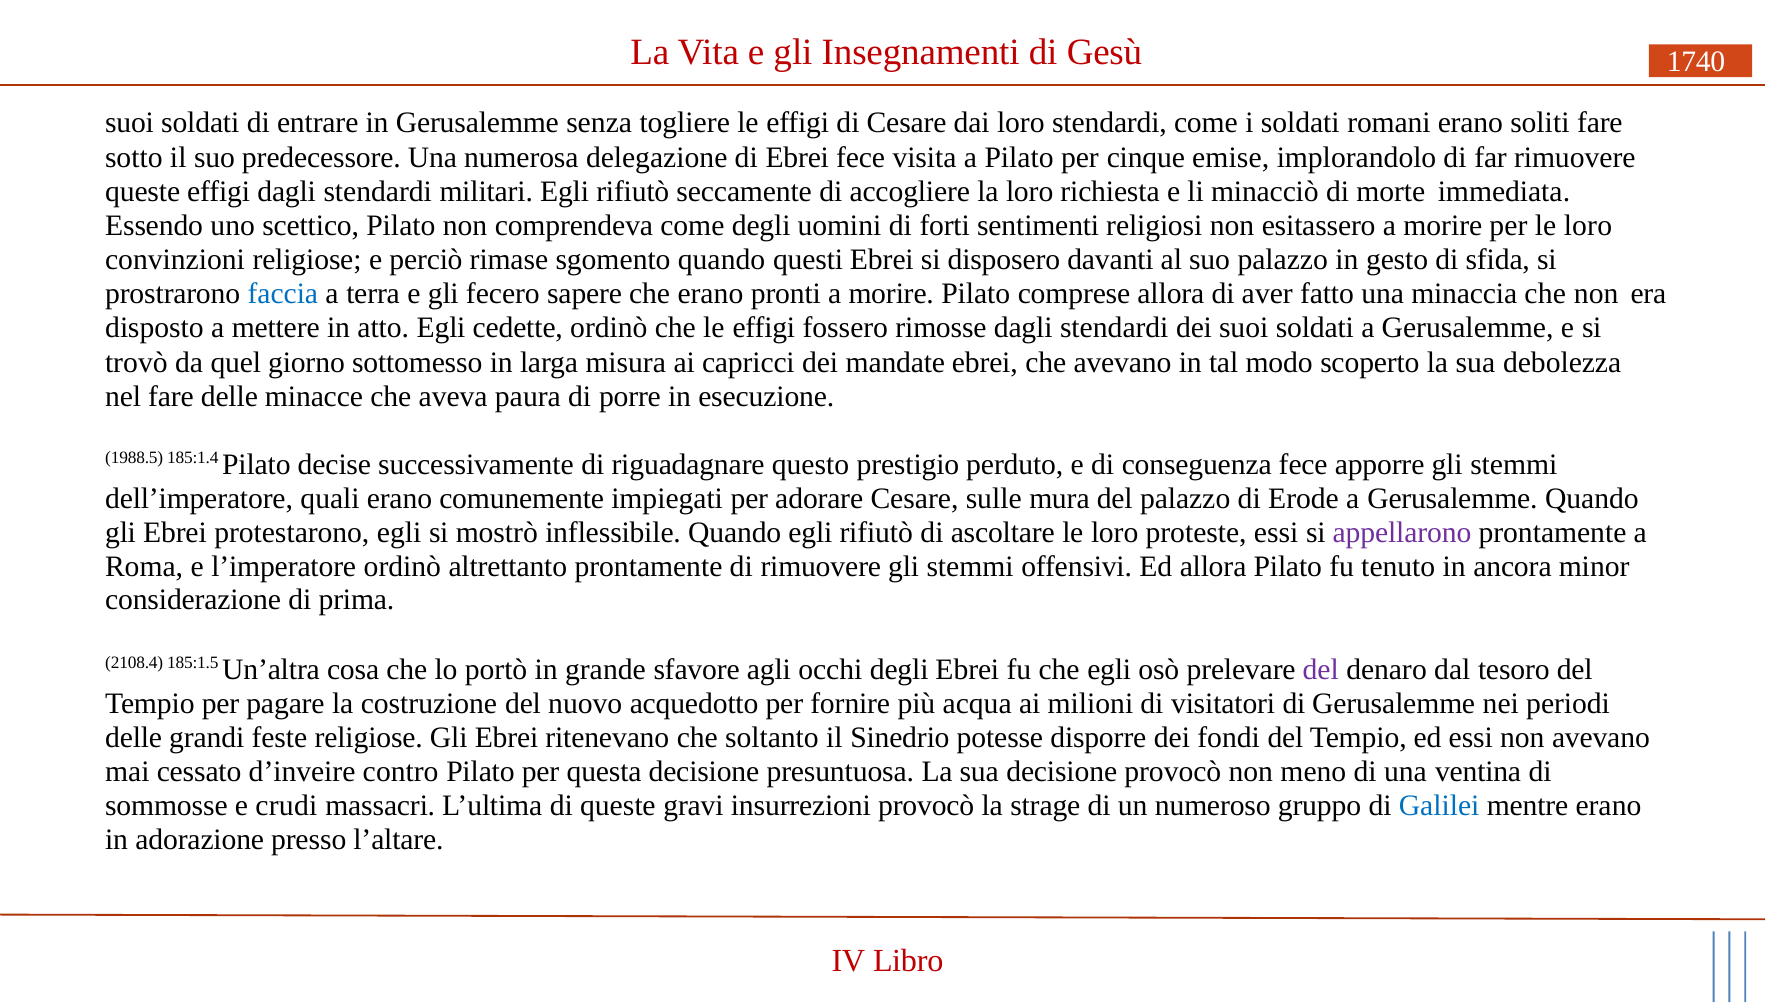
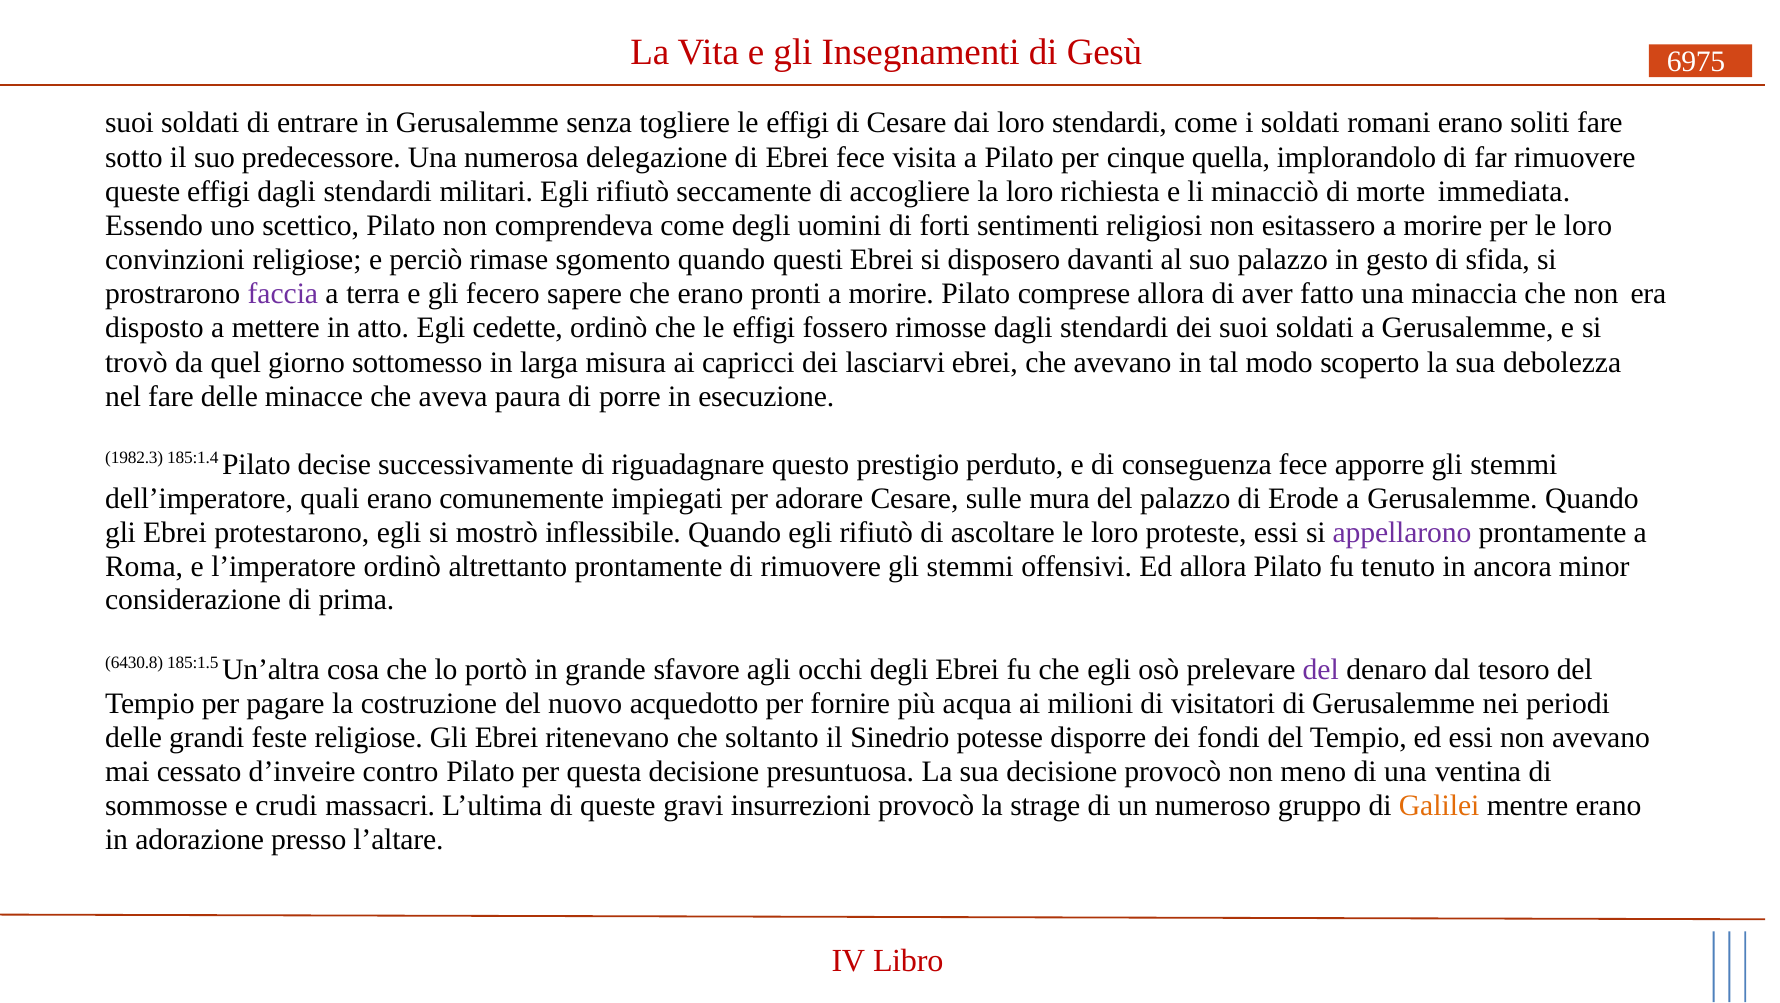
1740: 1740 -> 6975 (1696, 61)
emise: emise -> quella (1231, 157)
faccia colour: blue -> purple (283, 294)
mandate: mandate -> lasciarvi (895, 362)
1988.5: 1988.5 -> 1982.3 (134, 457)
2108.4: 2108.4 -> 6430.8 (134, 663)
Galilei colour: blue -> orange (1439, 805)
